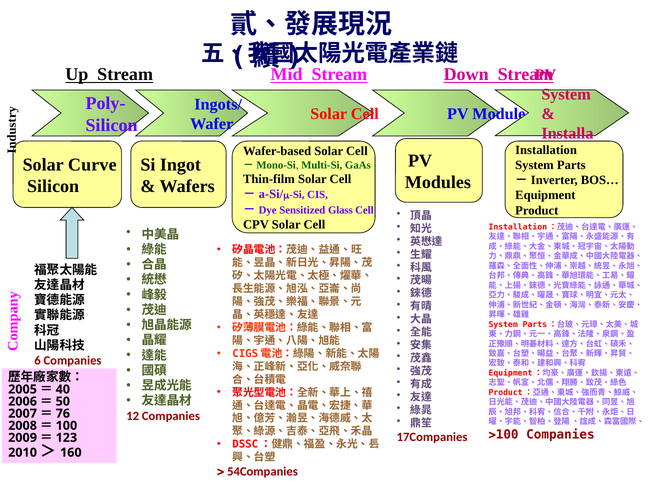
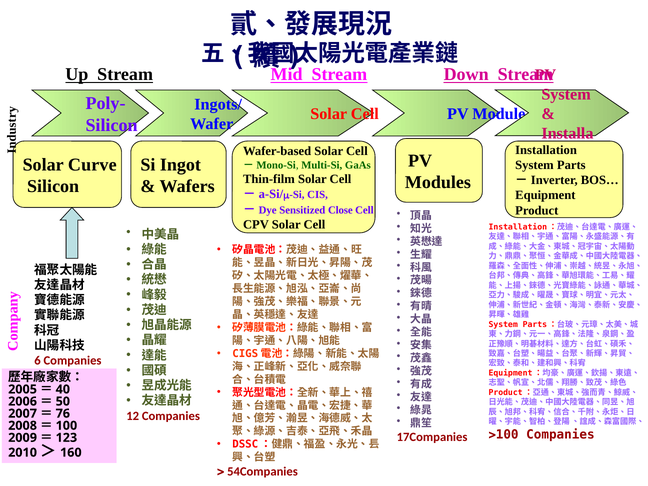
Glass: Glass -> Close (340, 210)
